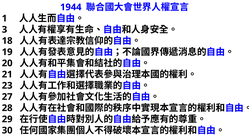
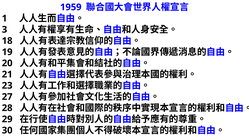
1944: 1944 -> 1959 (71, 7)
